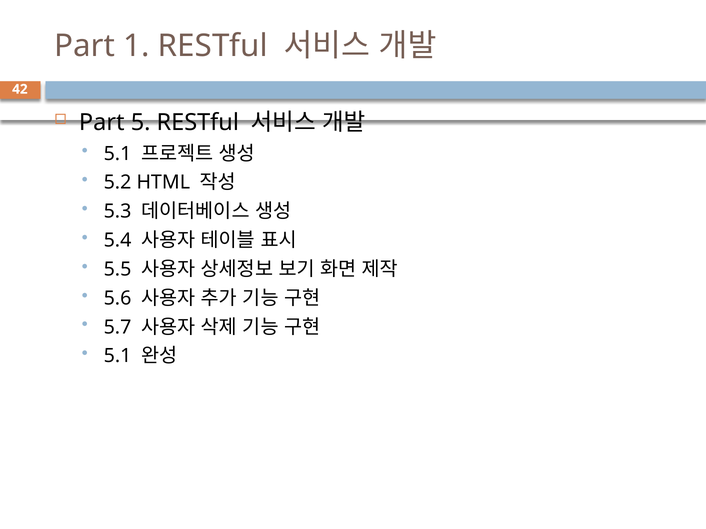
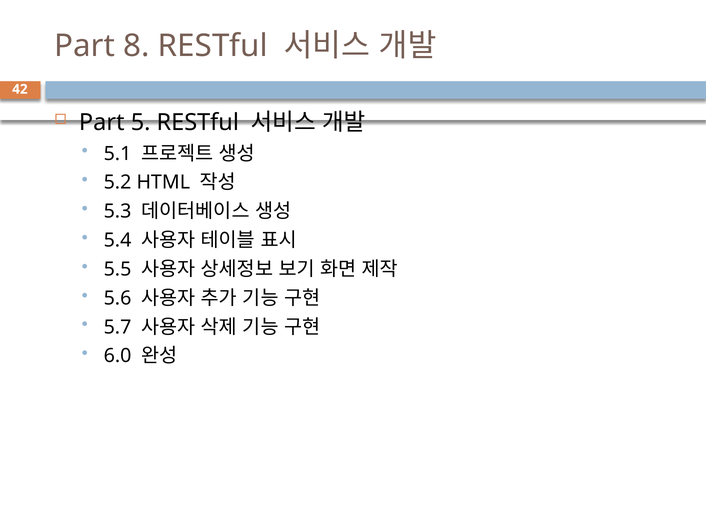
1: 1 -> 8 (136, 46)
5.1: 5.1 -> 6.0 (118, 356)
